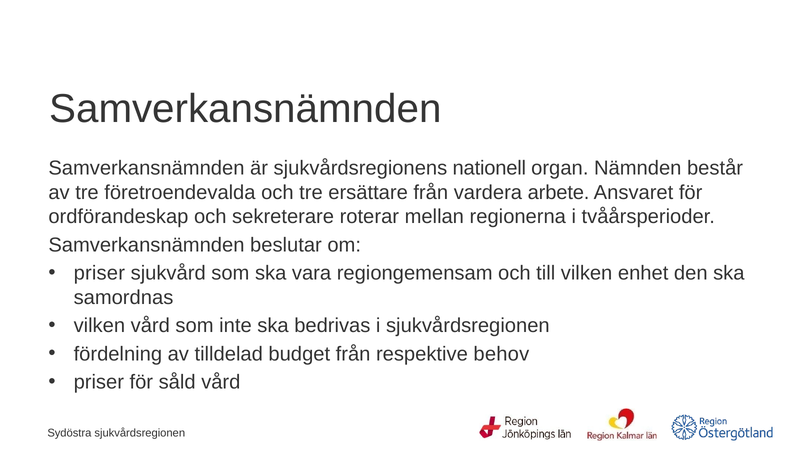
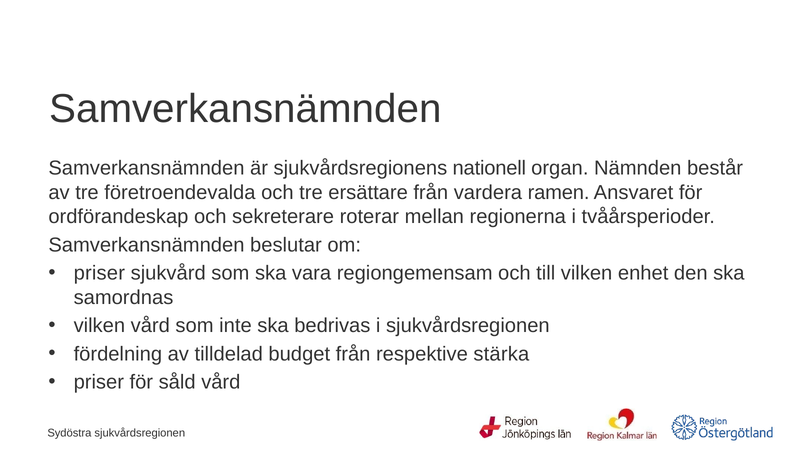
arbete: arbete -> ramen (559, 192)
behov: behov -> stärka (501, 354)
